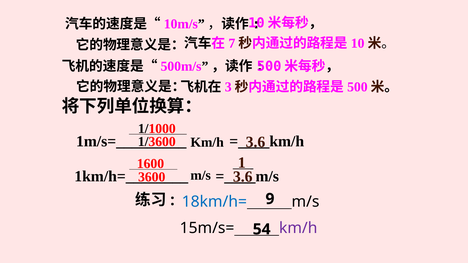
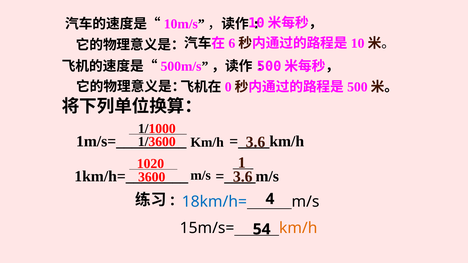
7: 7 -> 6 (232, 44)
3: 3 -> 0 (228, 87)
1600: 1600 -> 1020 (150, 164)
9: 9 -> 4 (270, 199)
km/h colour: purple -> orange (298, 228)
